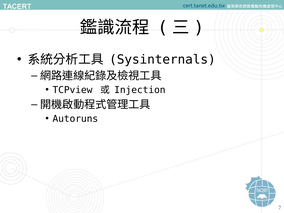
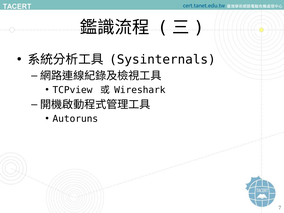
Injection: Injection -> Wireshark (140, 90)
